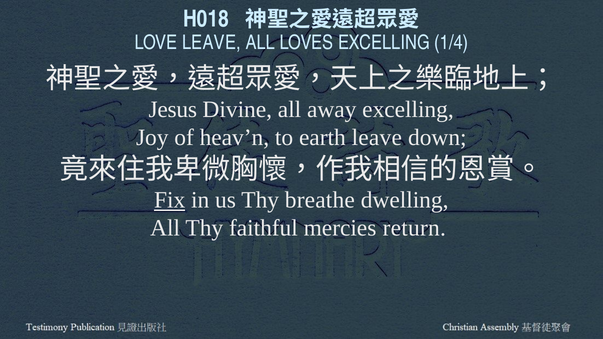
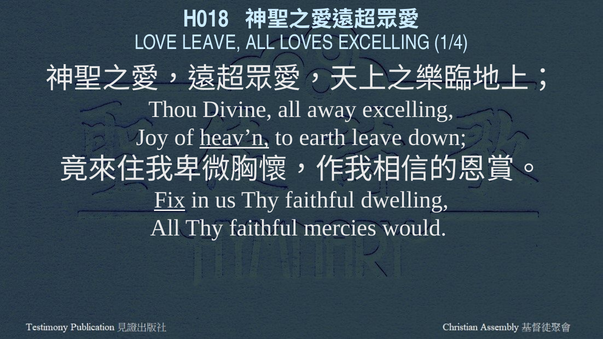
Jesus: Jesus -> Thou (173, 110)
heav’n underline: none -> present (234, 138)
us Thy breathe: breathe -> faithful (320, 200)
return: return -> would (414, 228)
